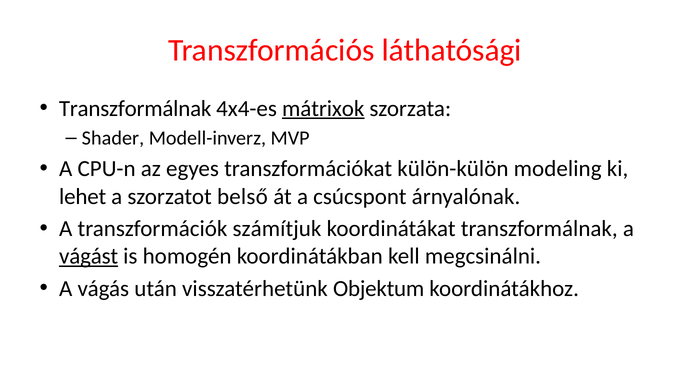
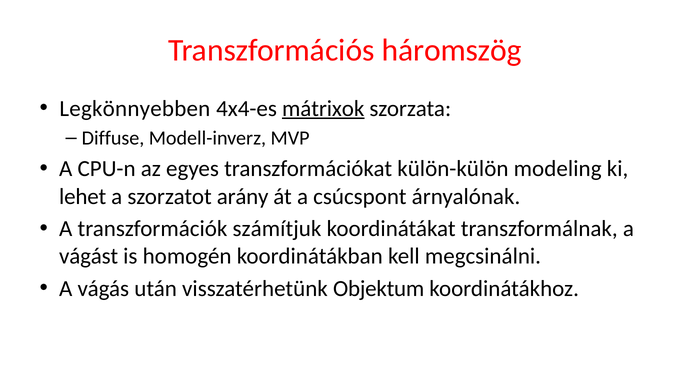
láthatósági: láthatósági -> háromszög (452, 50)
Transzformálnak: Transzformálnak -> Legkönnyebben (135, 109)
Shader: Shader -> Diffuse (113, 138)
belső: belső -> arány (243, 197)
vágást underline: present -> none (89, 256)
